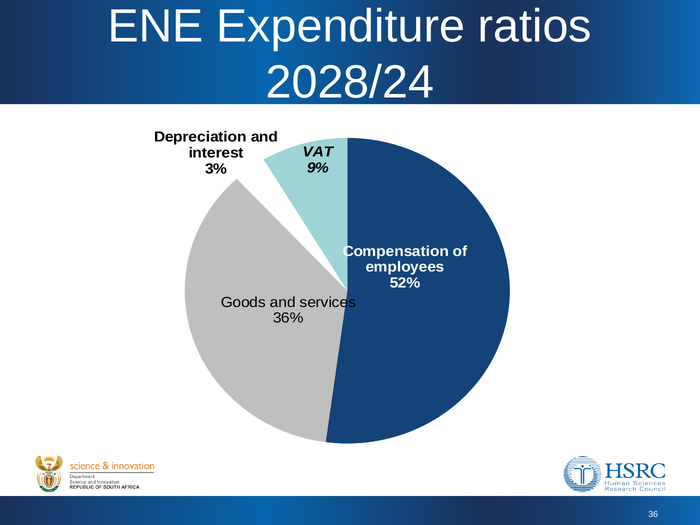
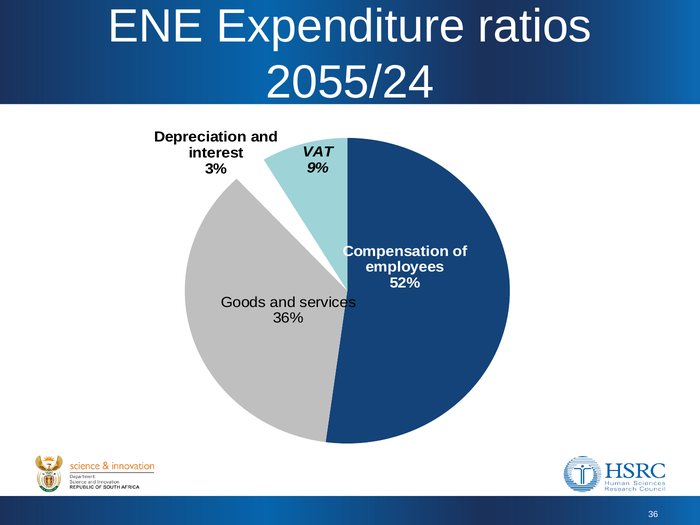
2028/24: 2028/24 -> 2055/24 (350, 82)
